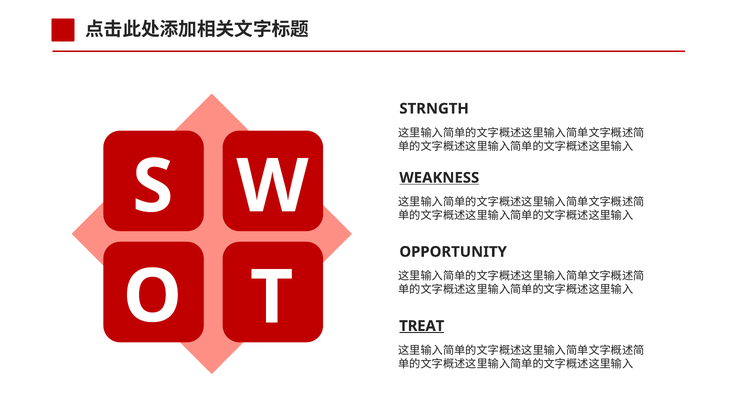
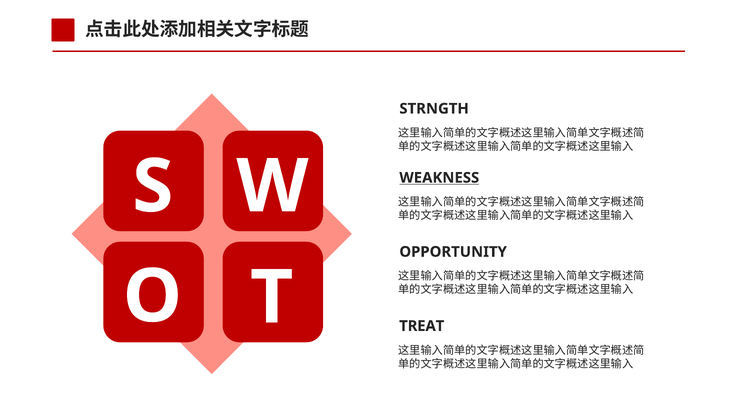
TREAT underline: present -> none (422, 326)
